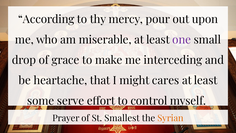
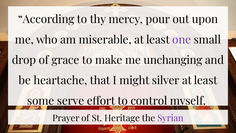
interceding: interceding -> unchanging (173, 60)
cares: cares -> silver (166, 80)
Smallest: Smallest -> Heritage (122, 118)
Syrian colour: orange -> purple (170, 118)
